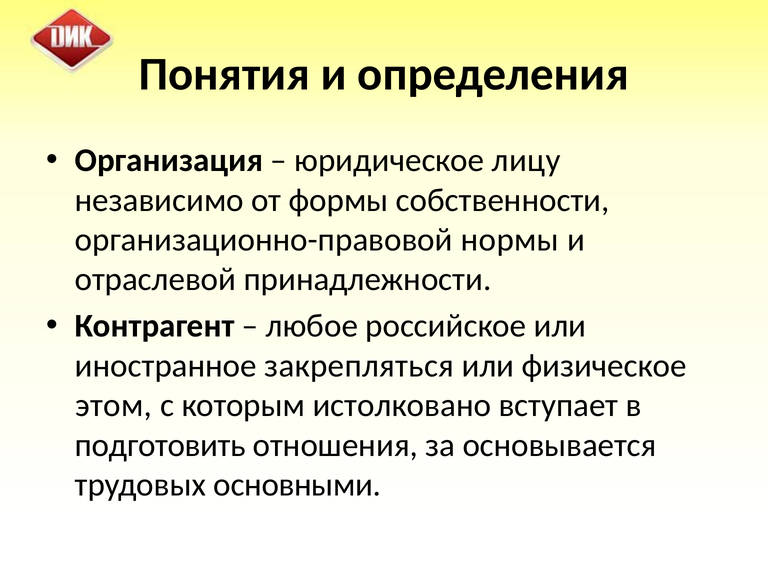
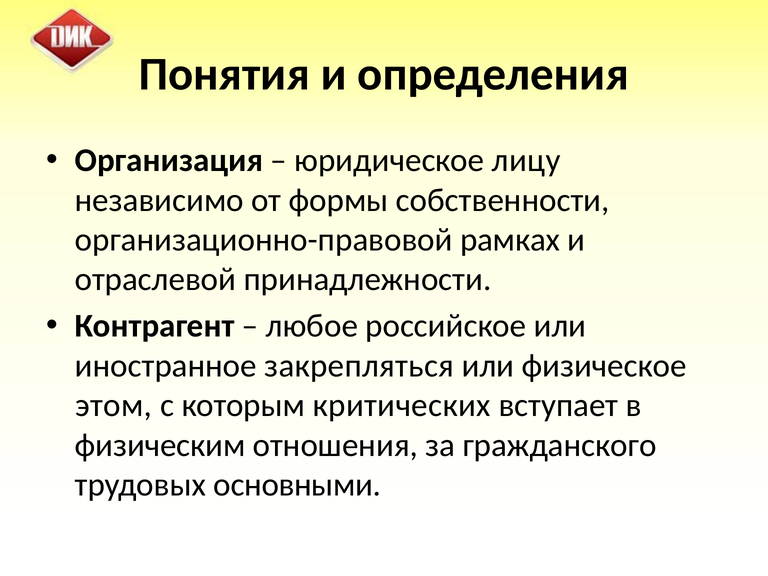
нормы: нормы -> рамках (510, 240)
истолковано: истолковано -> критических (402, 405)
подготовить: подготовить -> физическим (160, 445)
основывается: основывается -> гражданского (560, 445)
